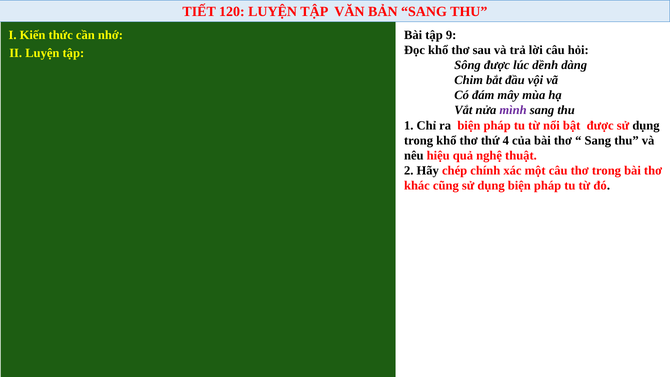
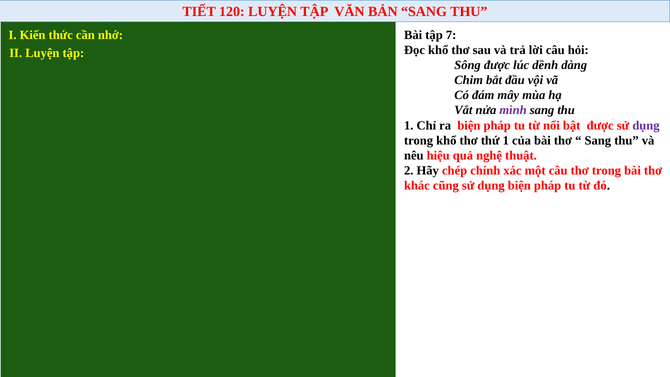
9: 9 -> 7 (451, 35)
dụng colour: black -> purple (646, 125)
thứ 4: 4 -> 1 (506, 140)
